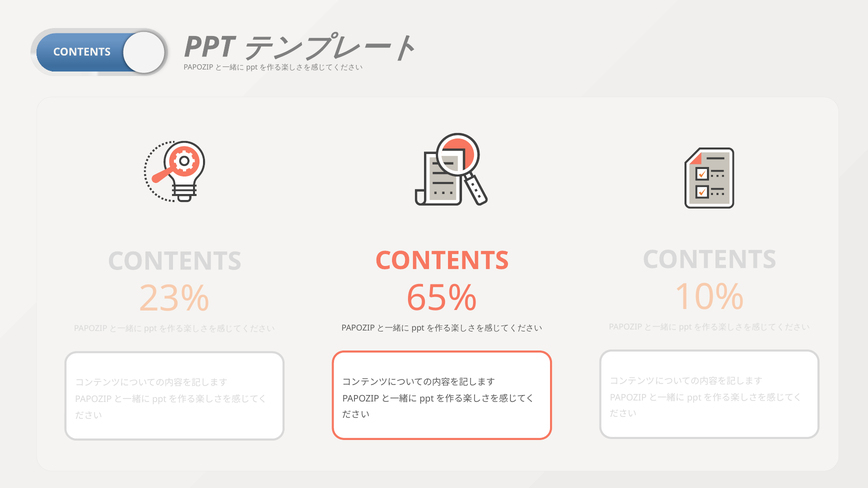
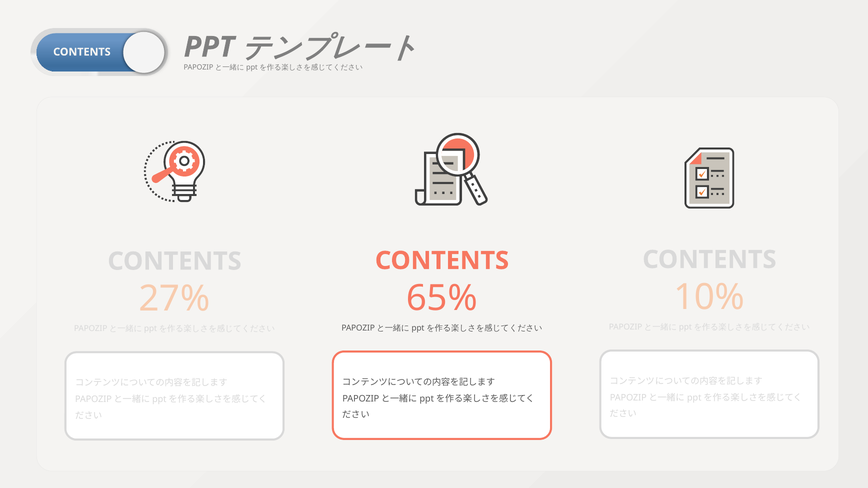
23%: 23% -> 27% (175, 299)
